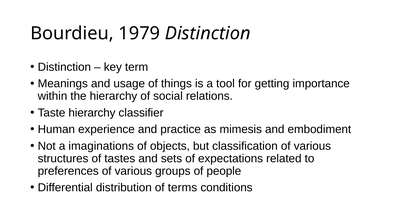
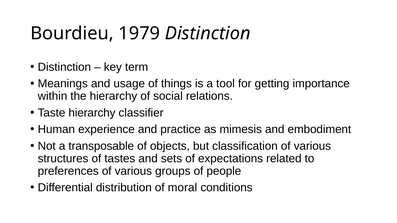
imaginations: imaginations -> transposable (101, 146)
terms: terms -> moral (182, 188)
